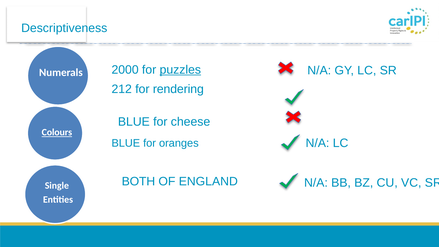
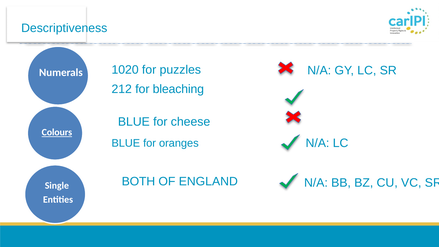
2000: 2000 -> 1020 (125, 70)
puzzles underline: present -> none (180, 70)
rendering: rendering -> bleaching (178, 89)
